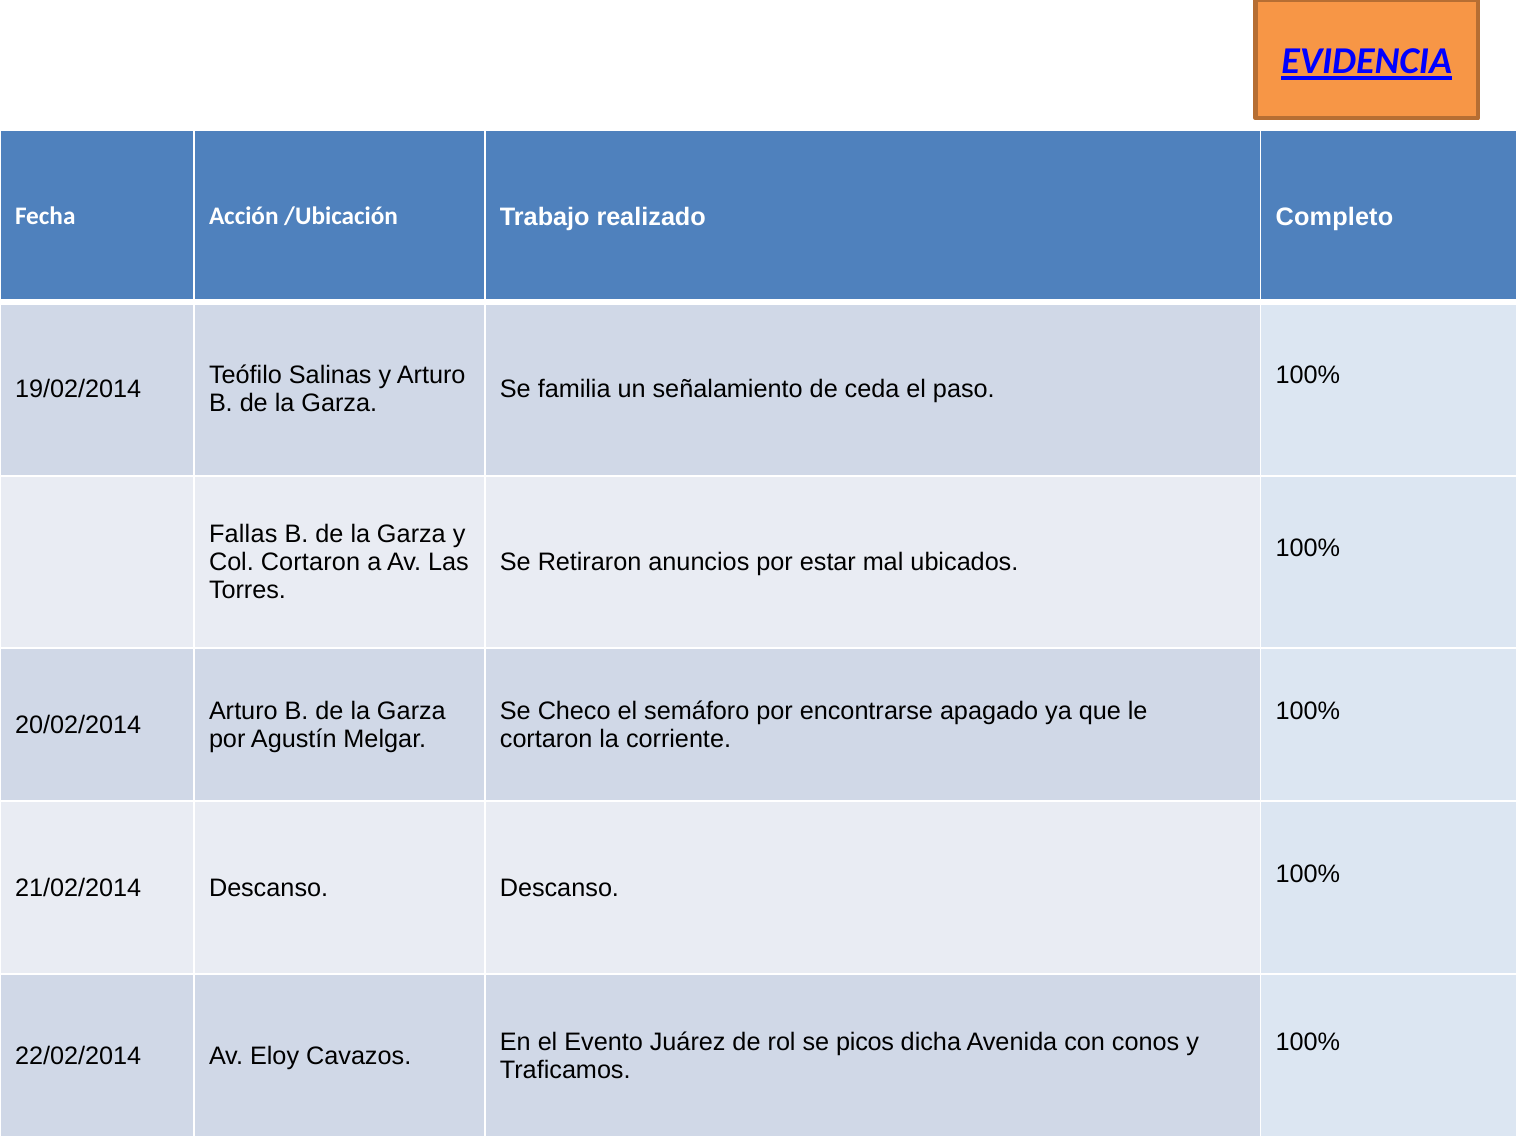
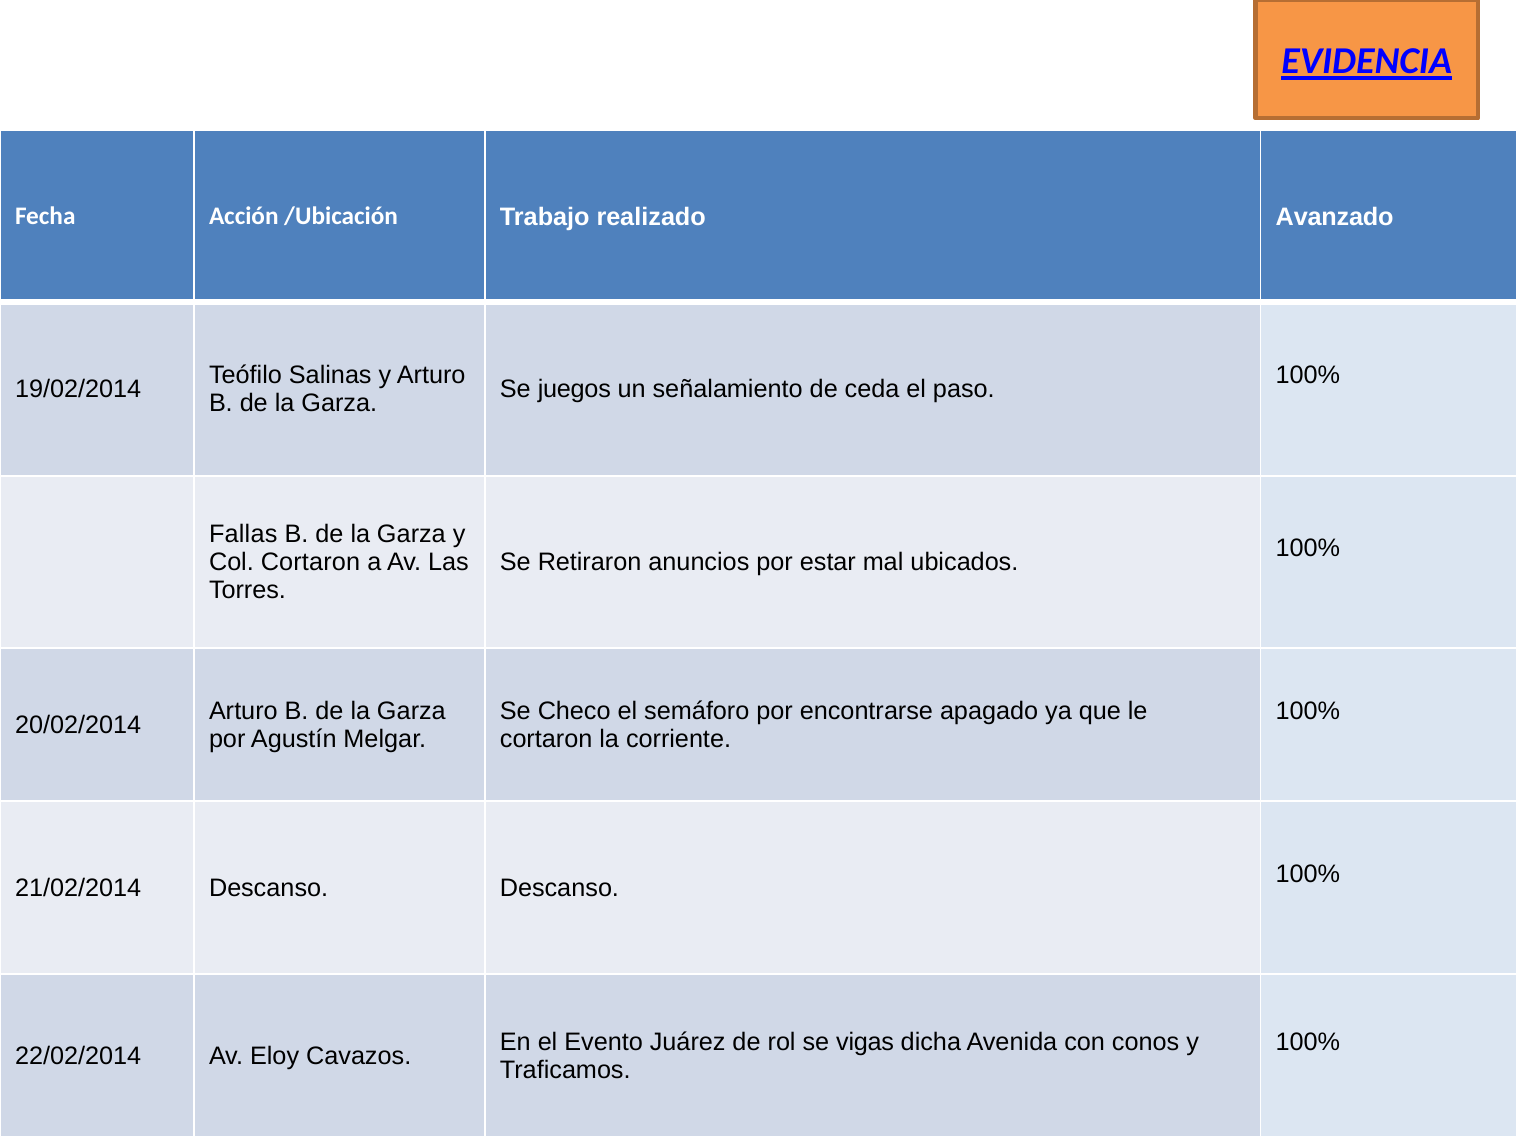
Completo: Completo -> Avanzado (1335, 217)
familia: familia -> juegos (574, 389)
picos: picos -> vigas (865, 1042)
